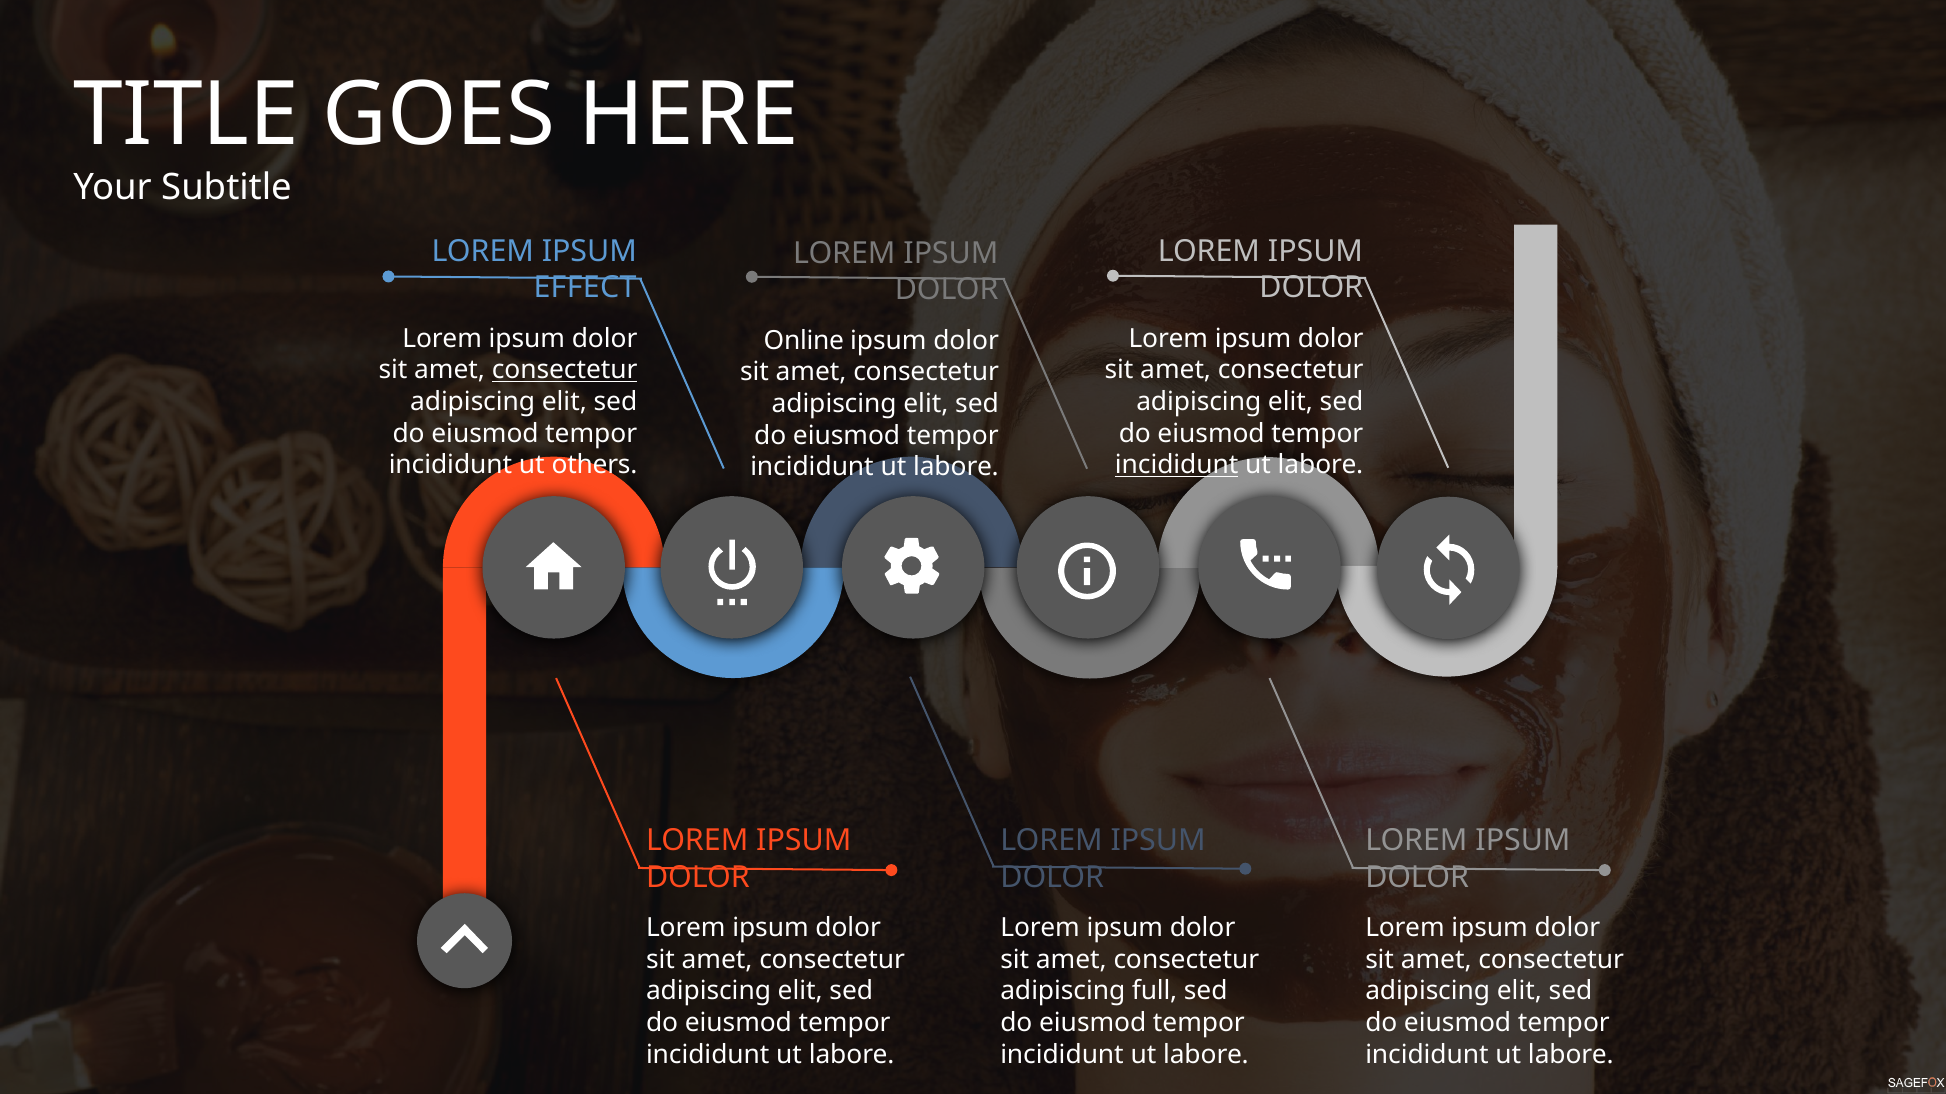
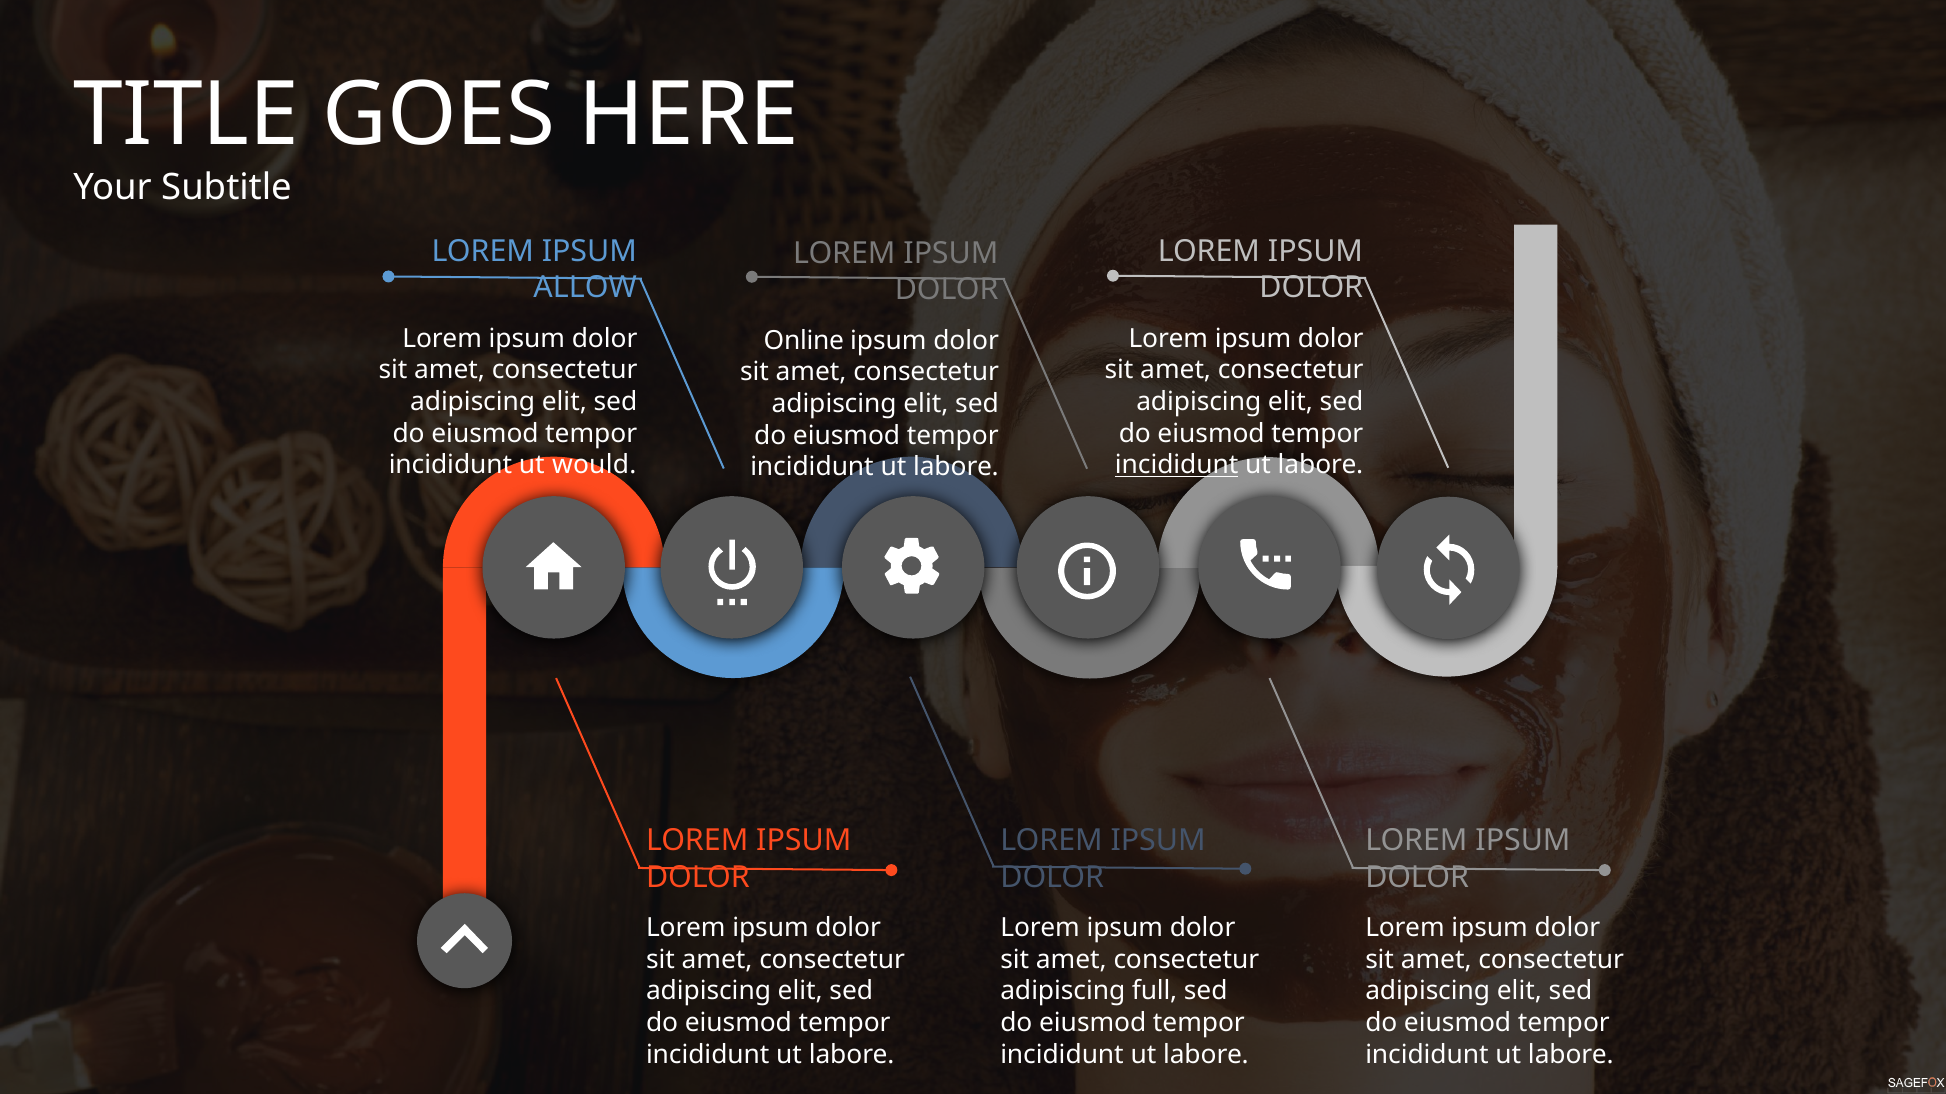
EFFECT: EFFECT -> ALLOW (585, 288)
consectetur underline: present -> none (565, 370)
others: others -> would (594, 465)
